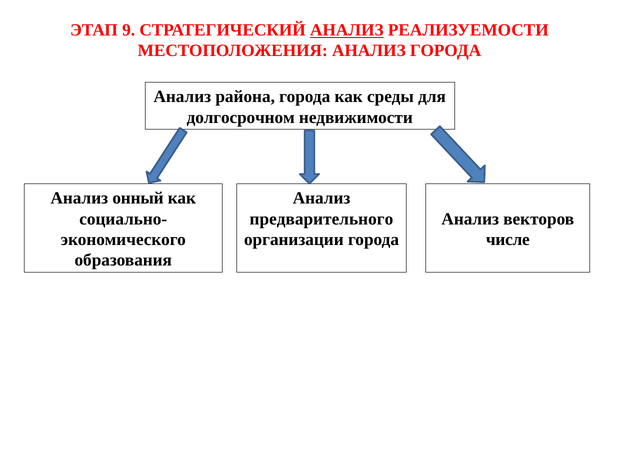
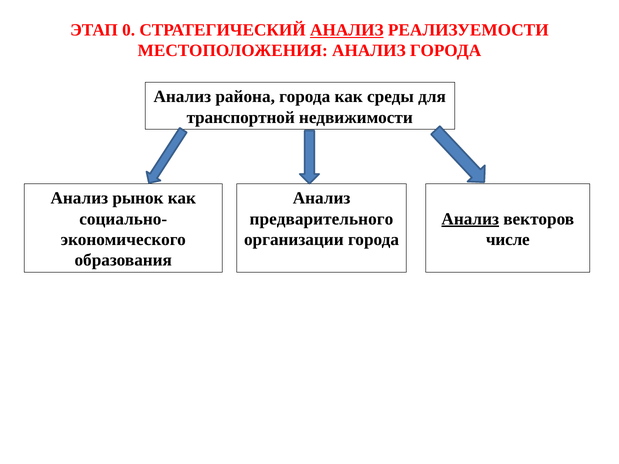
9: 9 -> 0 (129, 30)
долгосрочном: долгосрочном -> транспортной (241, 117)
онный: онный -> рынок (138, 198)
Анализ underline: none -> present (470, 219)
